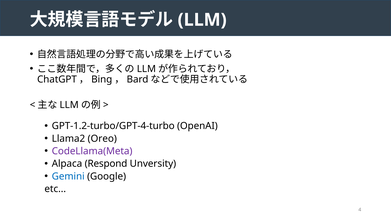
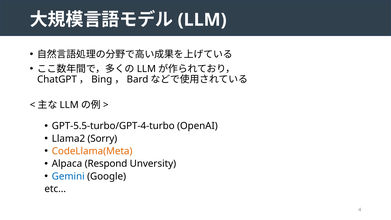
GPT-1.2-turbo/GPT-4-turbo: GPT-1.2-turbo/GPT-4-turbo -> GPT-5.5-turbo/GPT-4-turbo (113, 126)
Oreo: Oreo -> Sorry (102, 139)
CodeLlama(Meta colour: purple -> orange (92, 151)
